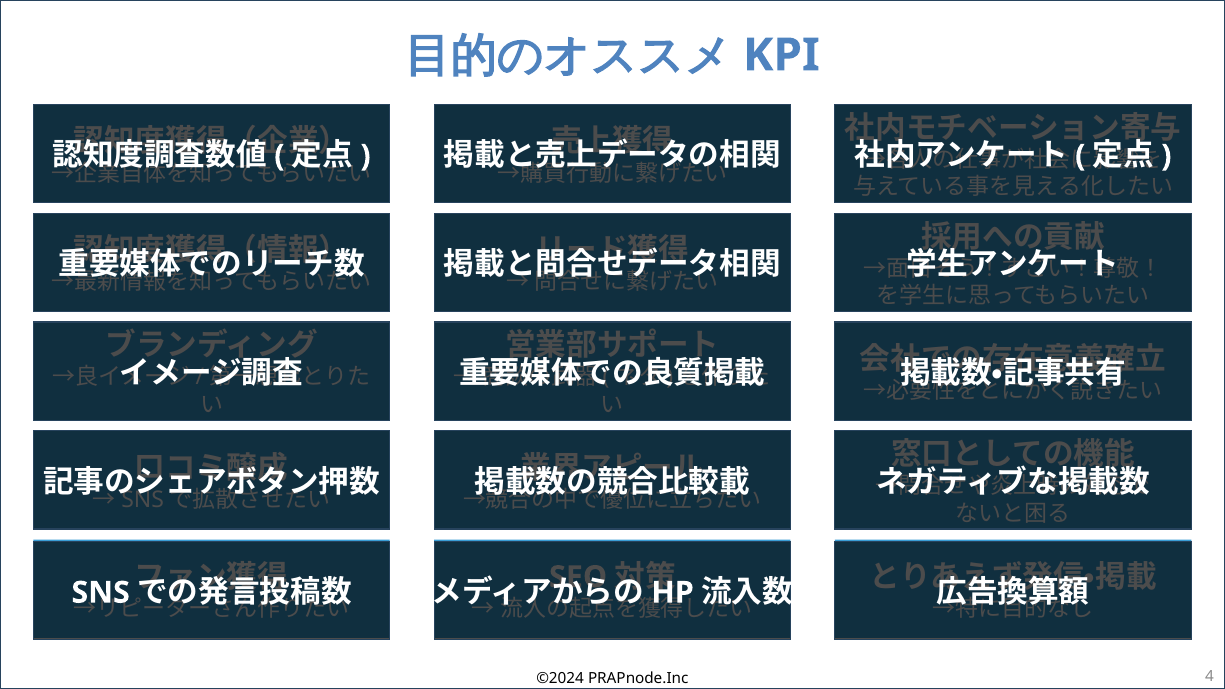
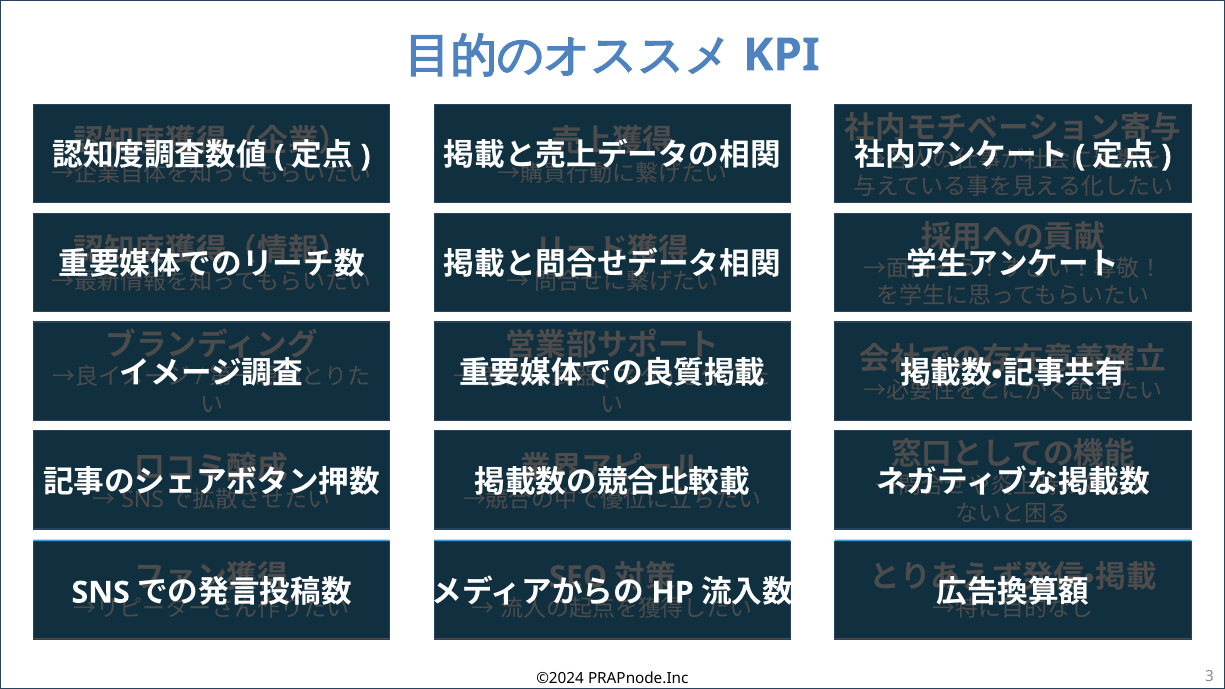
4: 4 -> 3 (1210, 676)
